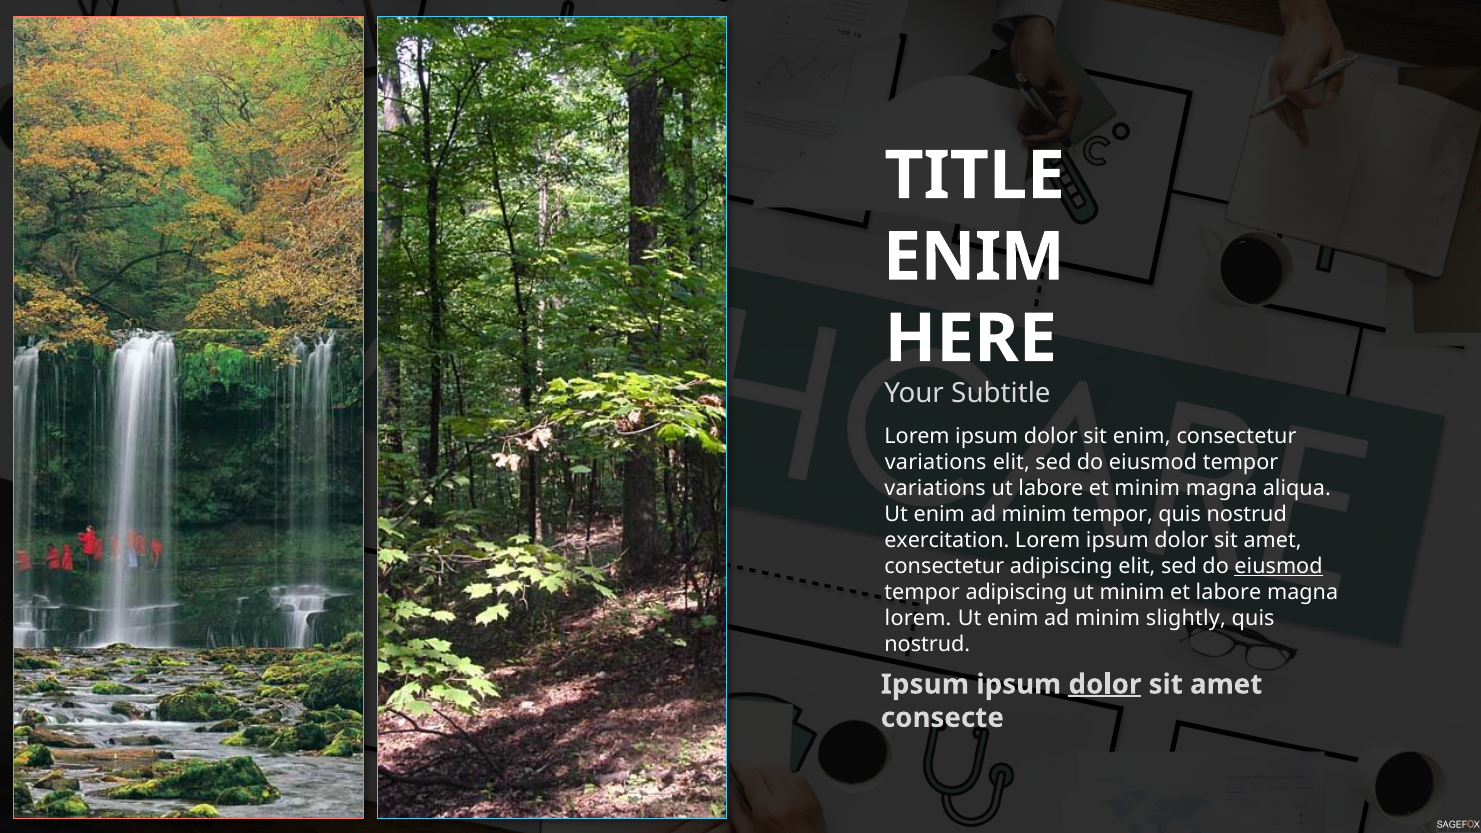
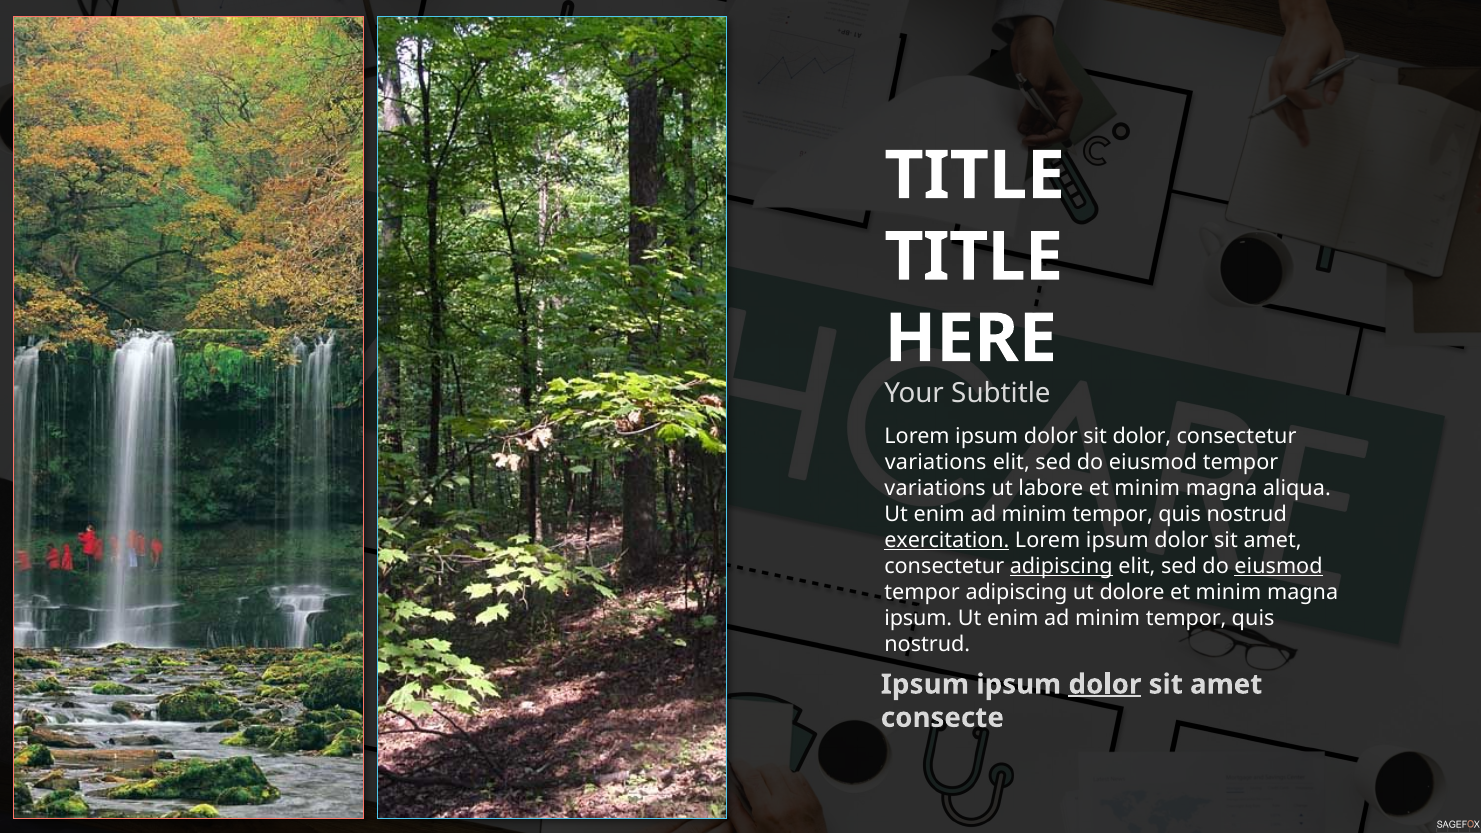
ENIM: ENIM -> TITLE (974, 257)
sit enim: enim -> dolor (1142, 436)
exercitation underline: none -> present (947, 540)
adipiscing underline: none -> present (1061, 566)
ut minim: minim -> dolore (1132, 592)
labore: labore -> minim (1228, 592)
lorem: lorem -> ipsum (918, 618)
slightly: slightly -> tempor (1186, 618)
